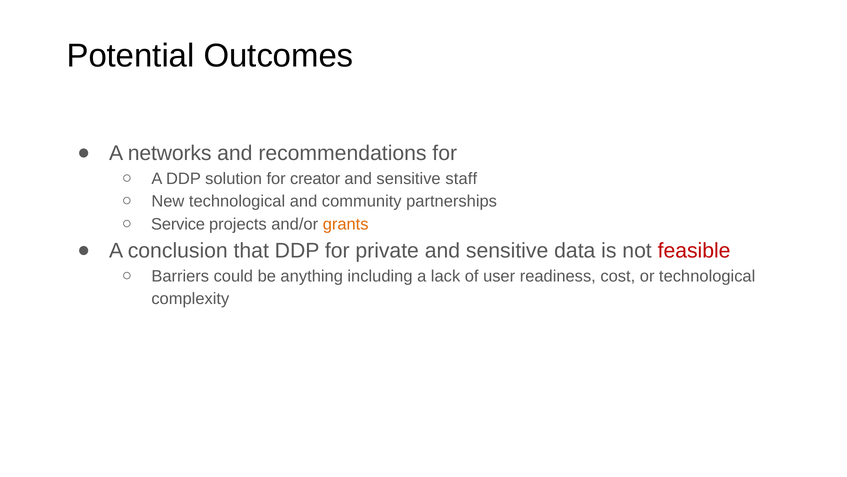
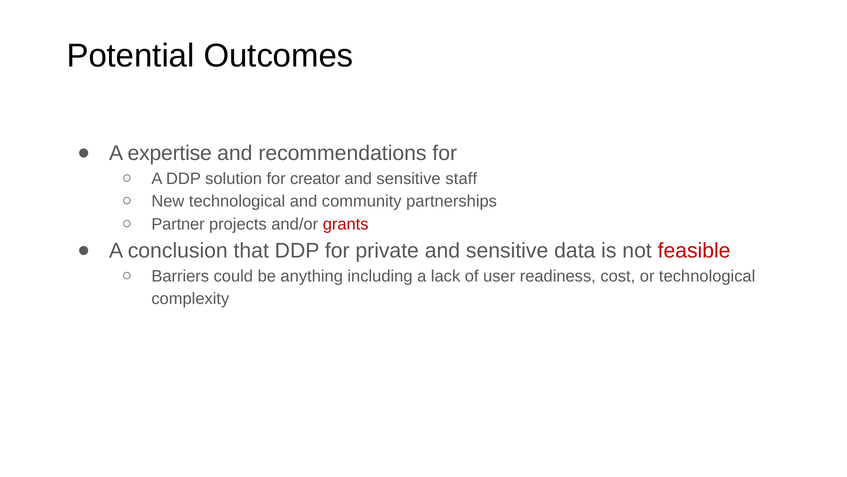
networks: networks -> expertise (170, 153)
Service: Service -> Partner (178, 224)
grants colour: orange -> red (346, 224)
